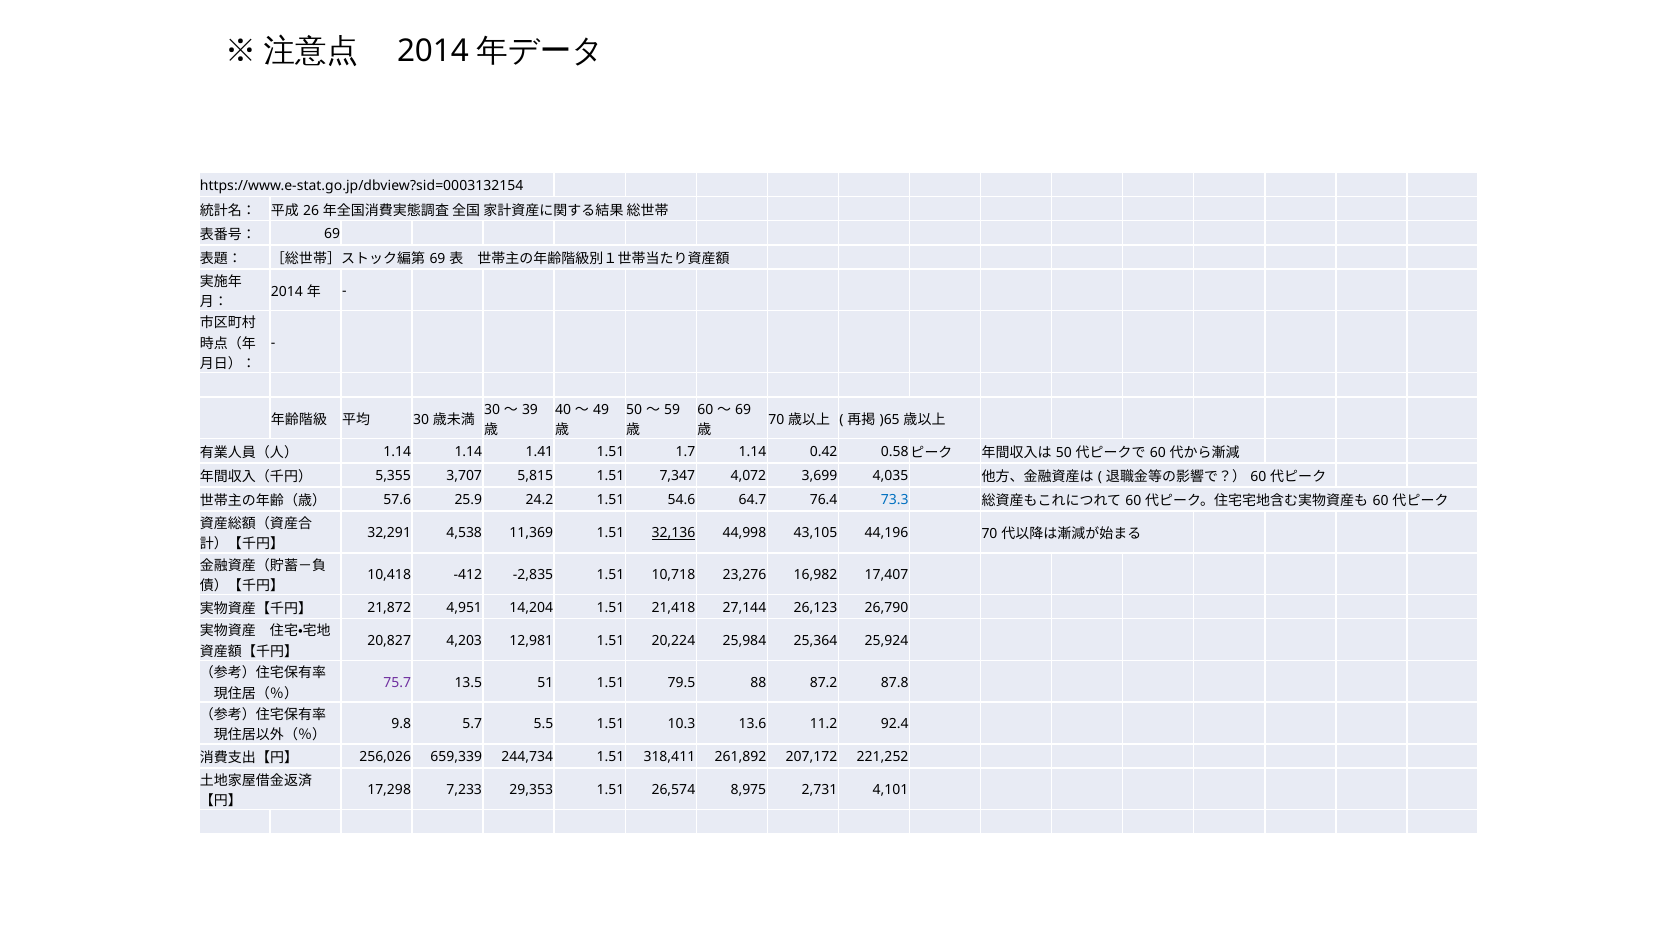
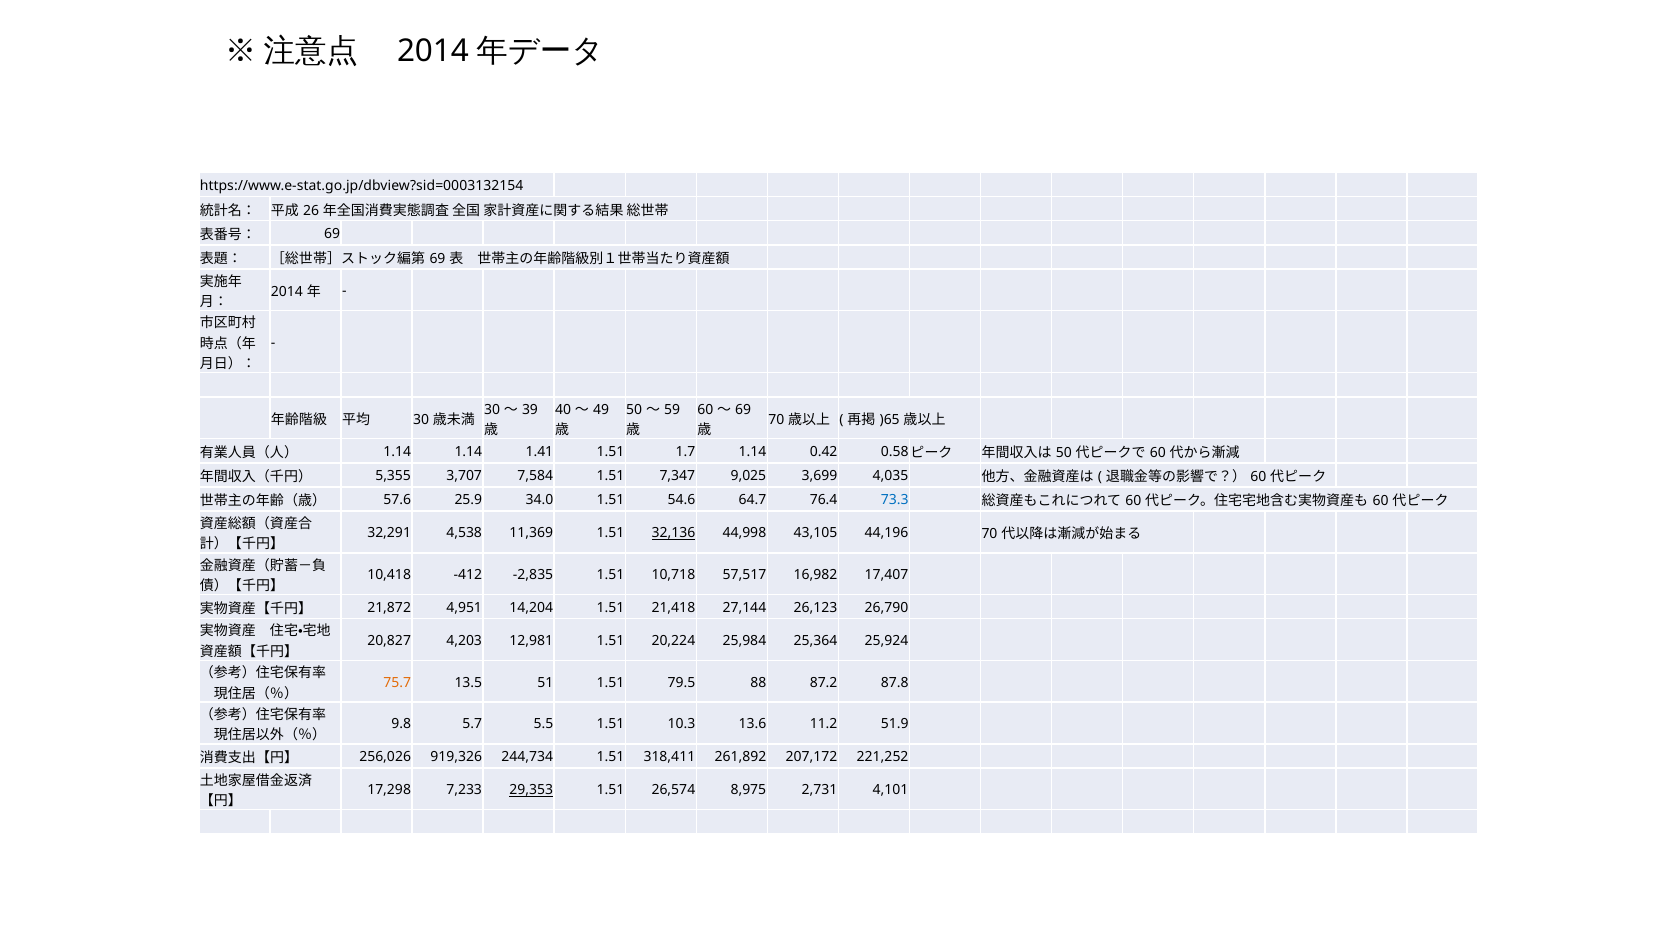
5,815: 5,815 -> 7,584 (535, 476)
4,072: 4,072 -> 9,025 (748, 476)
24.2: 24.2 -> 34.0 (539, 500)
23,276: 23,276 -> 57,517 (744, 575)
75.7 colour: purple -> orange (397, 683)
92.4: 92.4 -> 51.9 (895, 724)
659,339: 659,339 -> 919,326 (456, 757)
29,353 underline: none -> present (531, 790)
